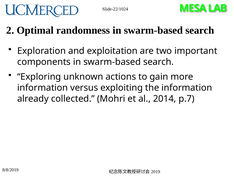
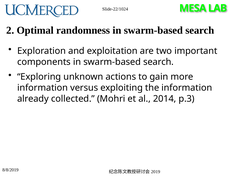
p.7: p.7 -> p.3 (187, 98)
